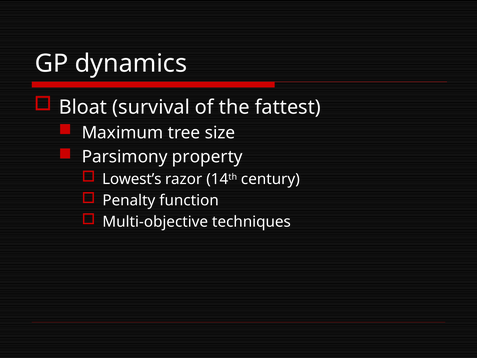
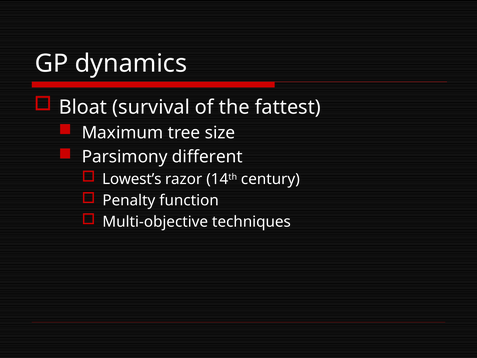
property: property -> different (207, 157)
